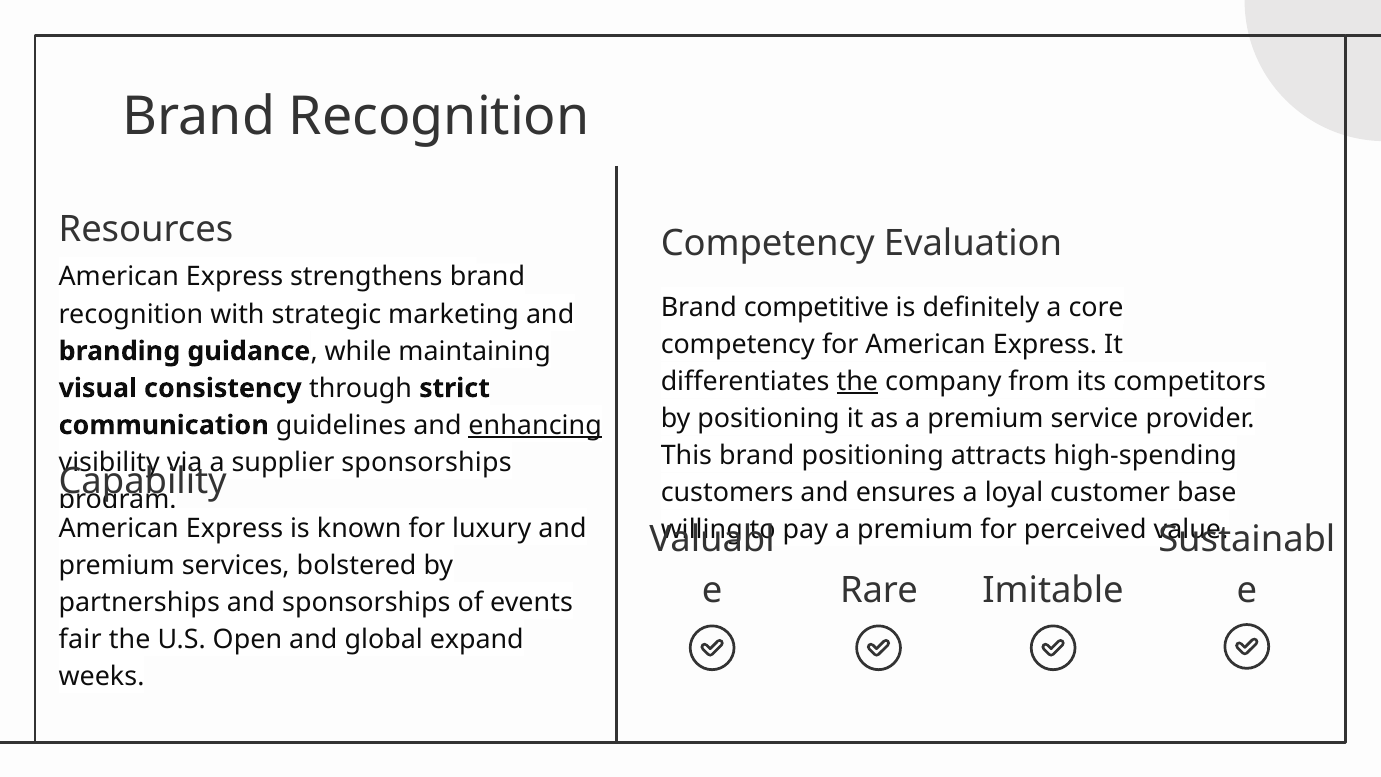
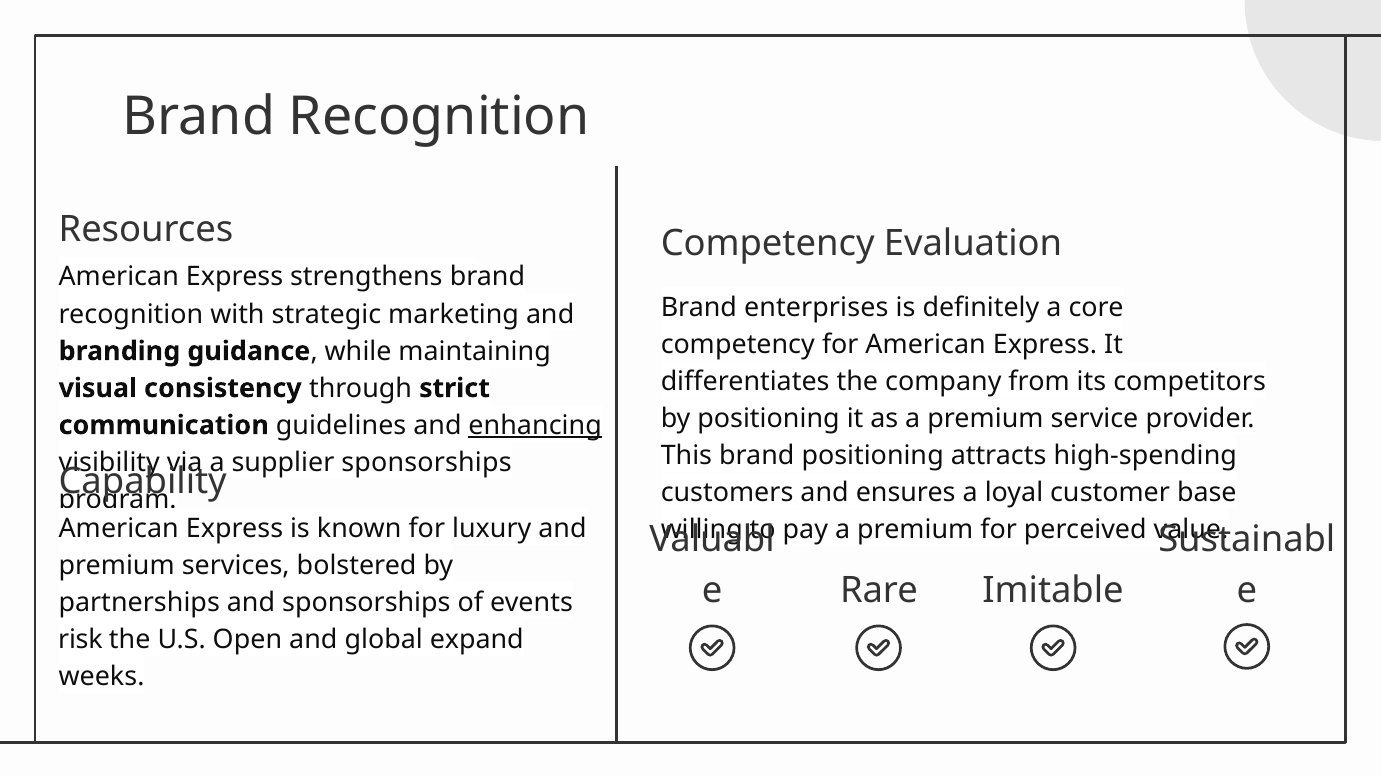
competitive: competitive -> enterprises (816, 307)
the underline: present -> none (857, 381)
fair: fair -> risk (80, 639)
